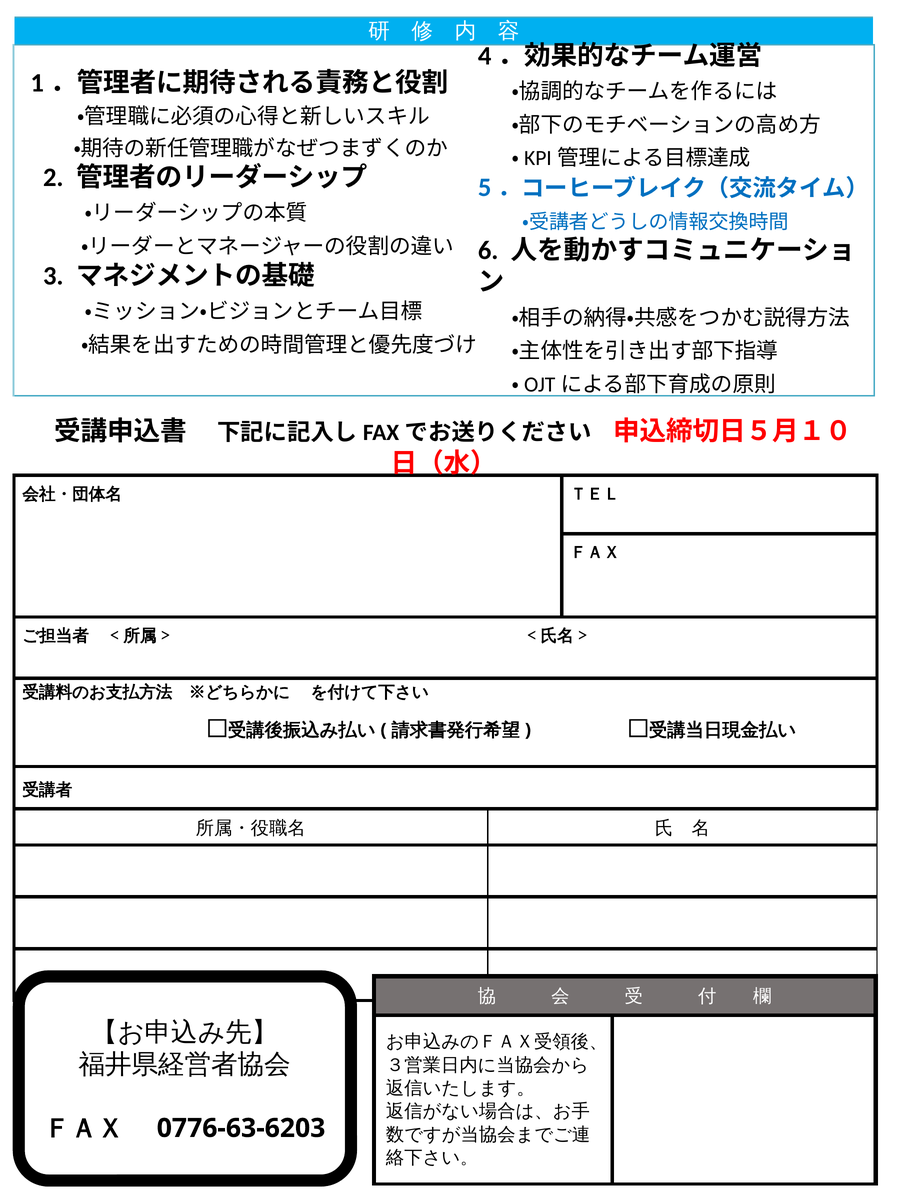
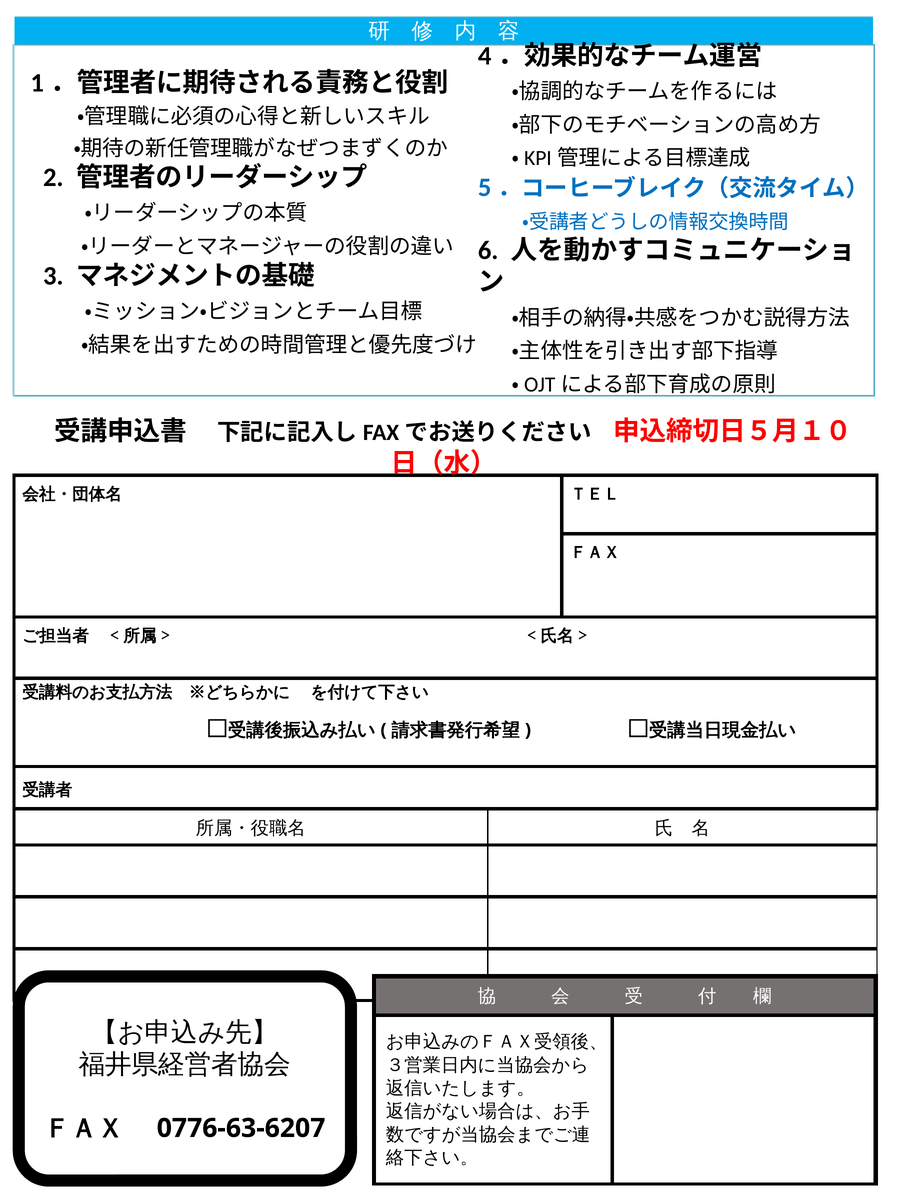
0776-63-6203: 0776-63-6203 -> 0776-63-6207 (241, 1129)
